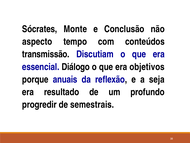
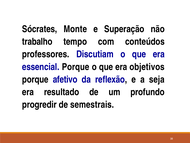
Conclusão: Conclusão -> Superação (124, 29)
aspecto: aspecto -> trabalho (37, 42)
transmissão: transmissão -> professores (46, 54)
essencial Diálogo: Diálogo -> Porque (76, 67)
anuais: anuais -> afetivo (65, 79)
